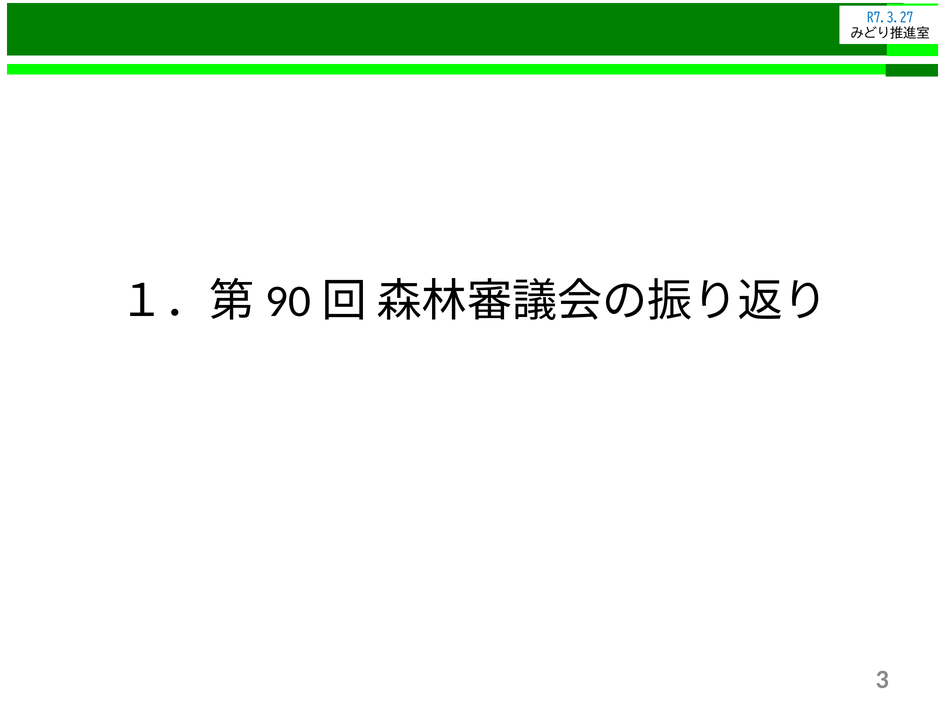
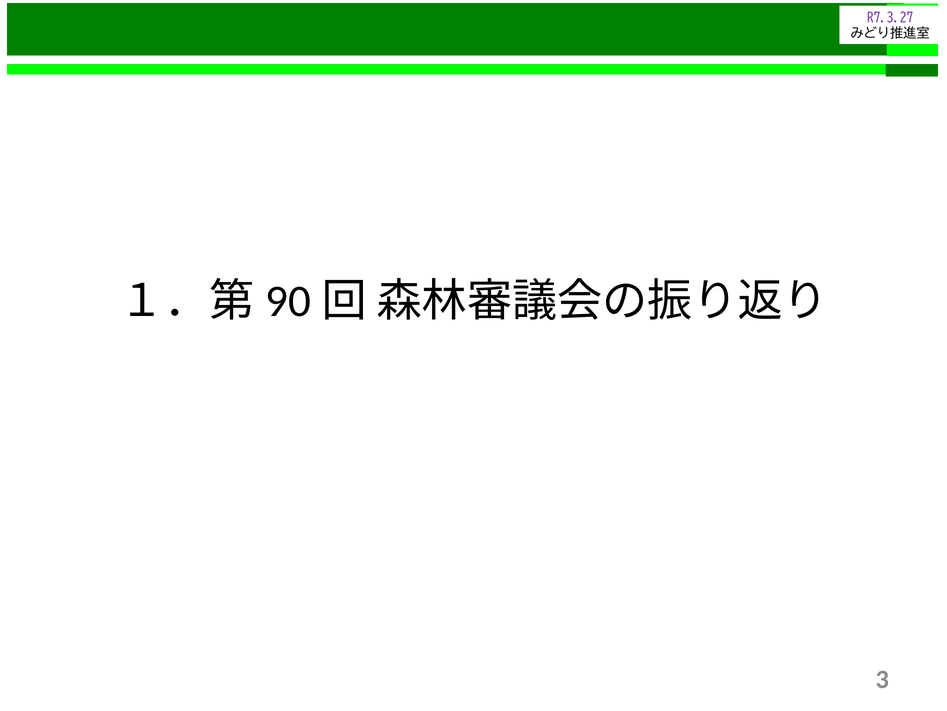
R7.3.27 colour: blue -> purple (890, 18)
